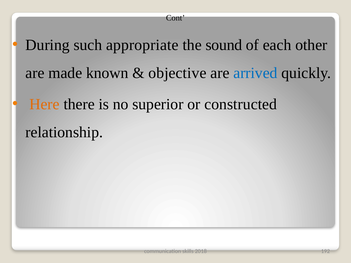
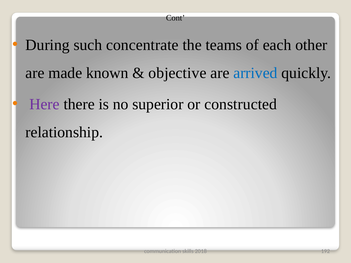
appropriate: appropriate -> concentrate (142, 45)
sound: sound -> teams (224, 45)
Here colour: orange -> purple (44, 104)
